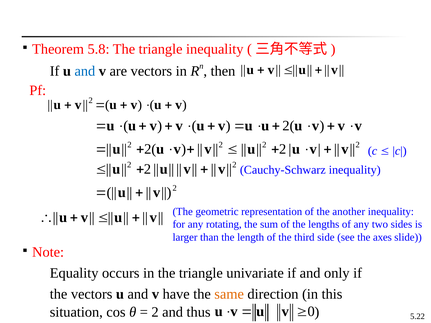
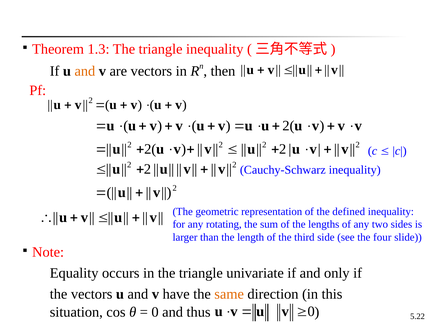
5.8: 5.8 -> 1.3 (99, 49)
and colour: blue -> orange (85, 71)
another: another -> defined (349, 212)
axes: axes -> four (382, 238)
2: 2 -> 0 (155, 312)
